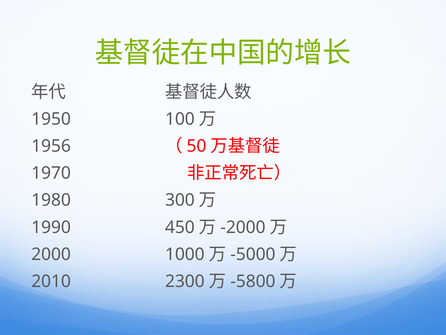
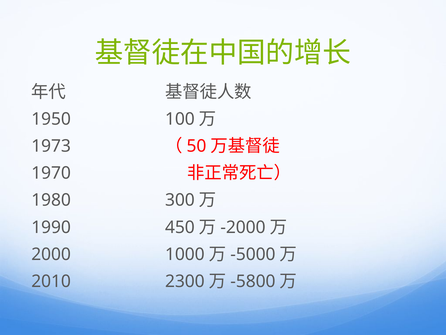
1956: 1956 -> 1973 (51, 146)
